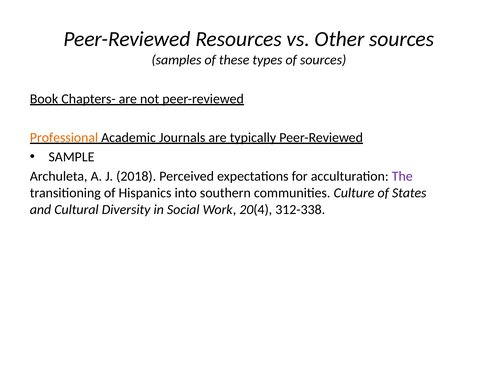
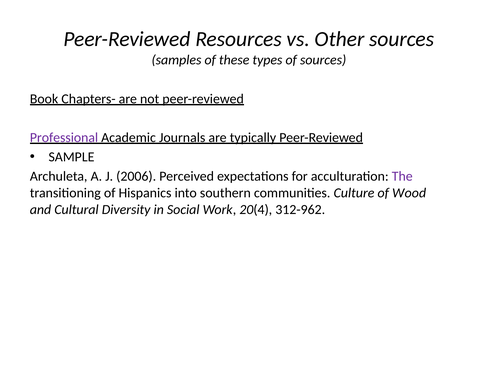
Professional colour: orange -> purple (64, 138)
2018: 2018 -> 2006 (136, 176)
States: States -> Wood (409, 193)
312-338: 312-338 -> 312-962 (300, 210)
